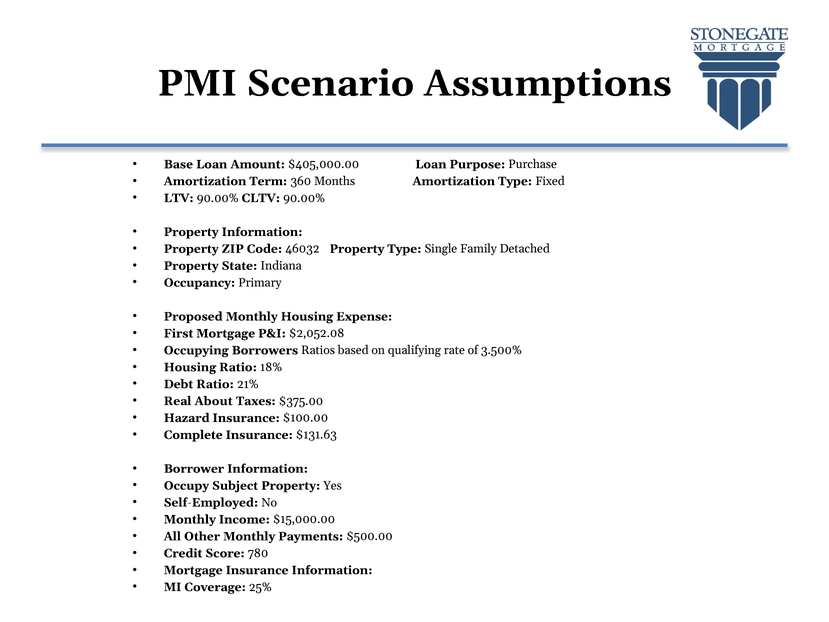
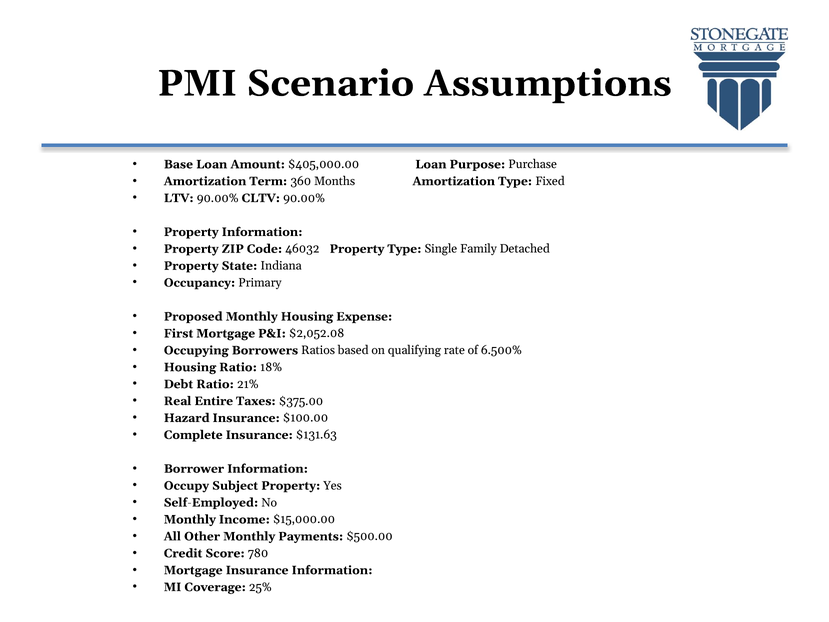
3.500%: 3.500% -> 6.500% (501, 350)
About: About -> Entire (214, 401)
